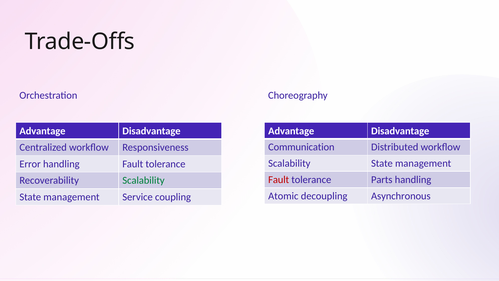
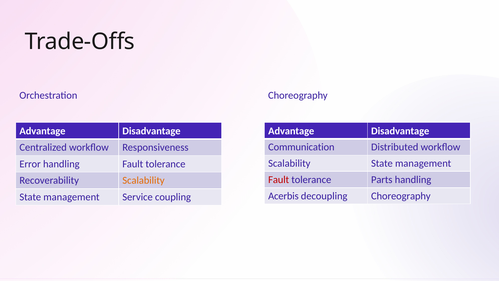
Scalability colour: green -> orange (143, 180)
Atomic: Atomic -> Acerbis (283, 196)
decoupling Asynchronous: Asynchronous -> Choreography (401, 196)
